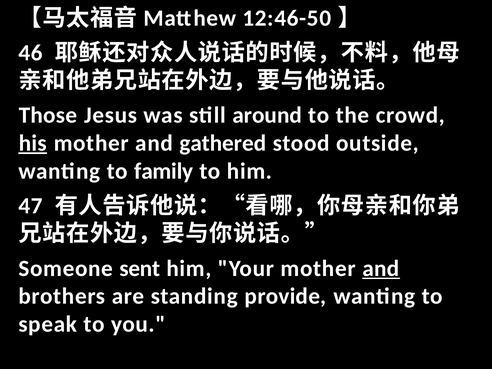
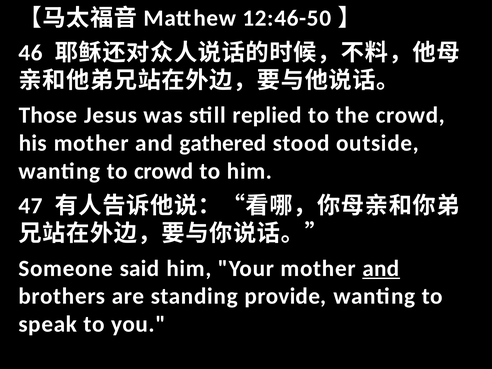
around: around -> replied (267, 115)
his underline: present -> none (33, 143)
to family: family -> crowd (164, 171)
sent: sent -> said (140, 268)
